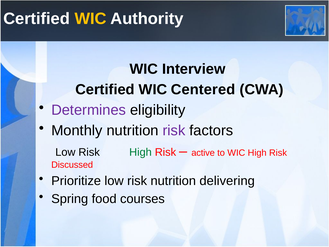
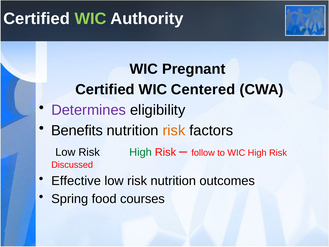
WIC colour: yellow -> light green (90, 19)
Interview: Interview -> Pregnant (194, 69)
Monthly: Monthly -> Benefits (77, 130)
risk colour: purple -> orange (174, 130)
active: active -> follow (203, 153)
Prioritize: Prioritize -> Effective (76, 181)
delivering: delivering -> outcomes (227, 181)
